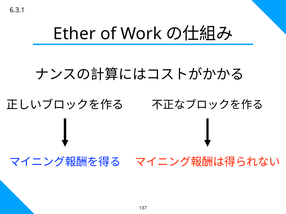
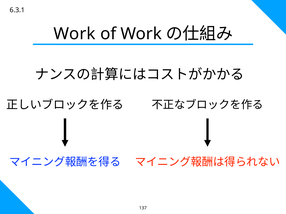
Ether: Ether -> Work (74, 34)
